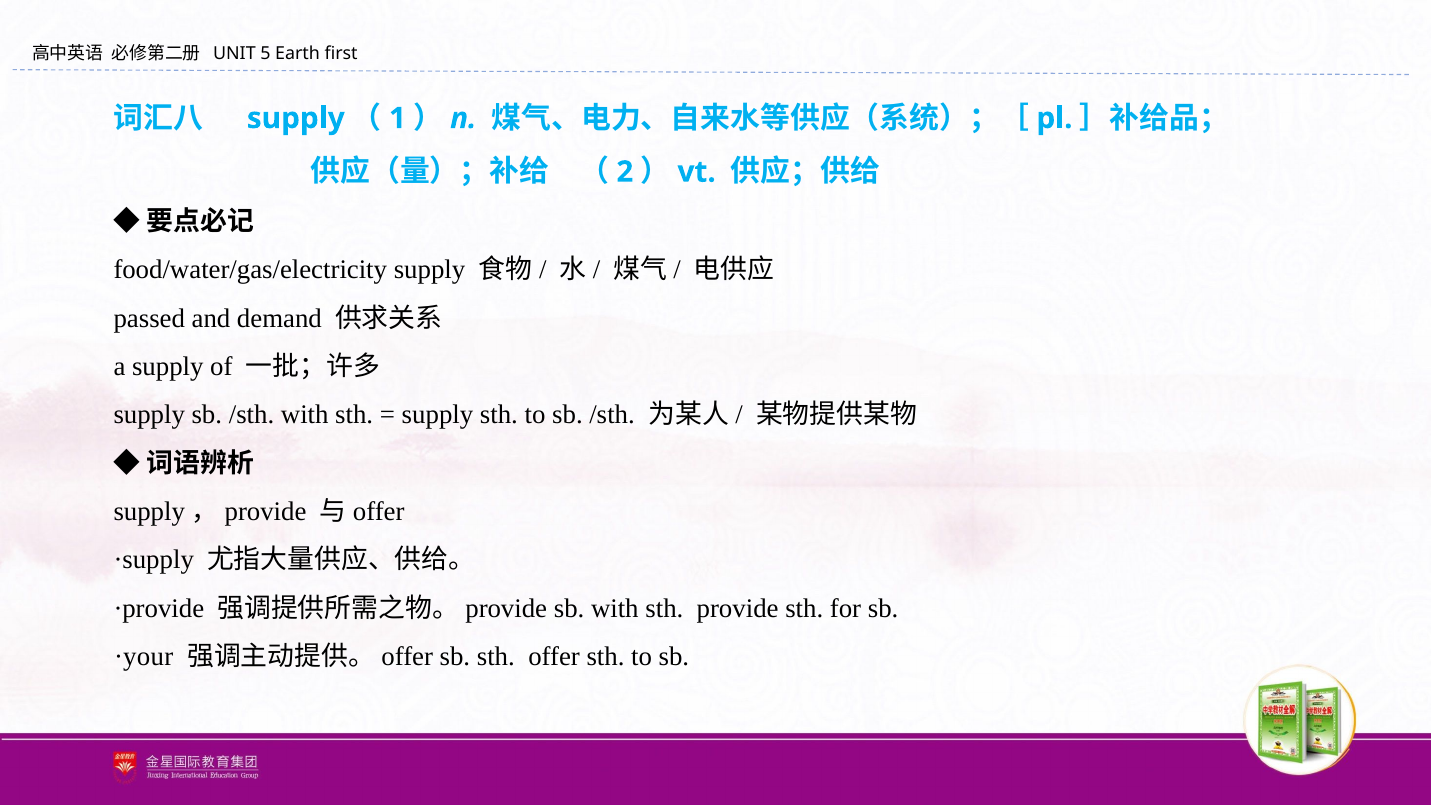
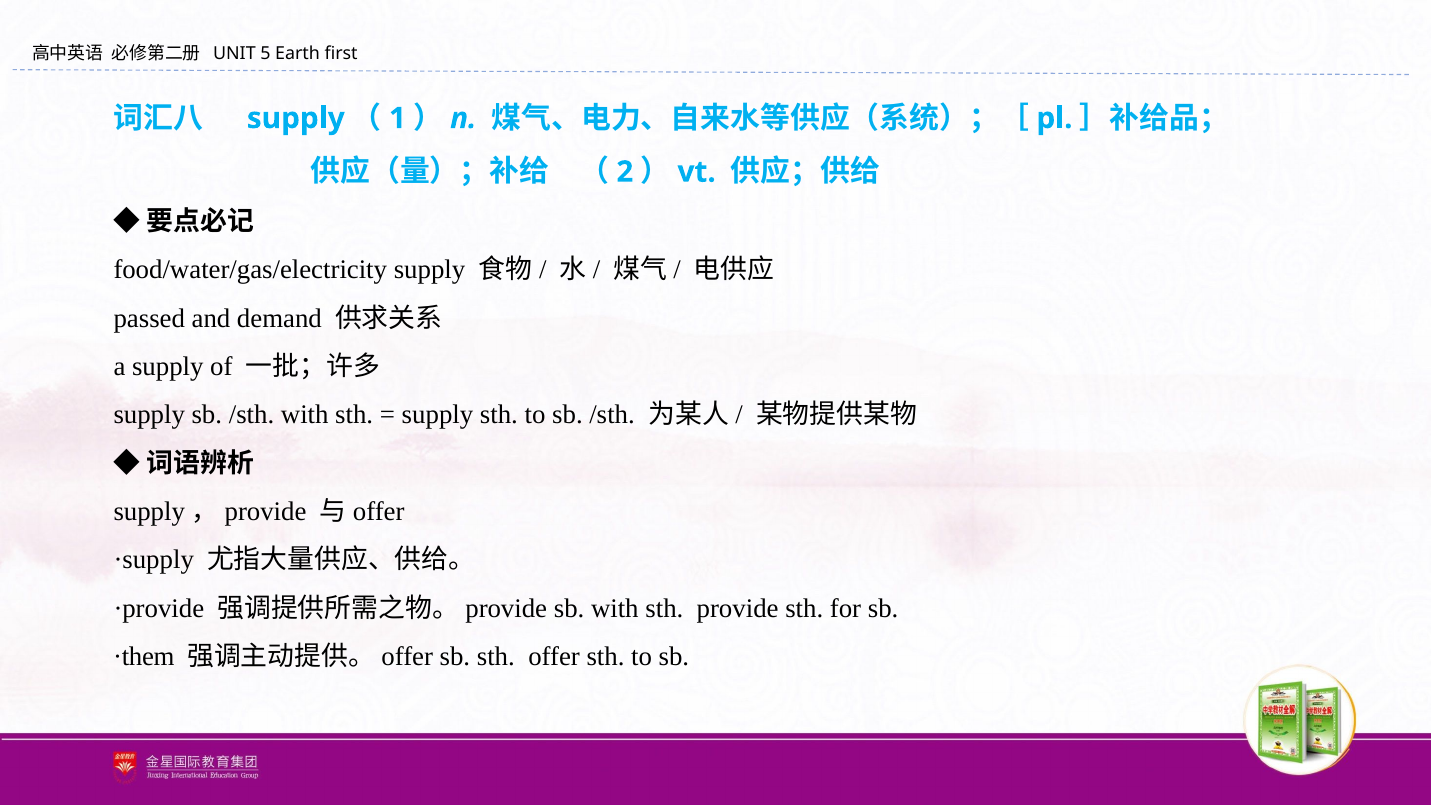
·your: ·your -> ·them (144, 656)
